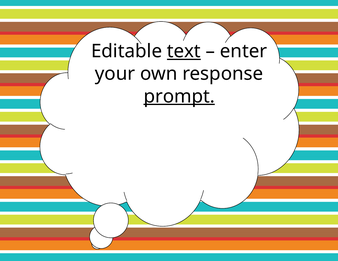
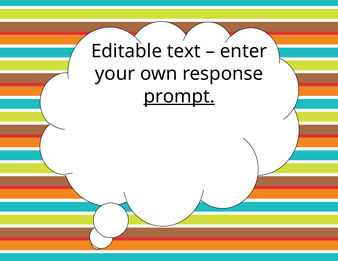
text underline: present -> none (184, 51)
